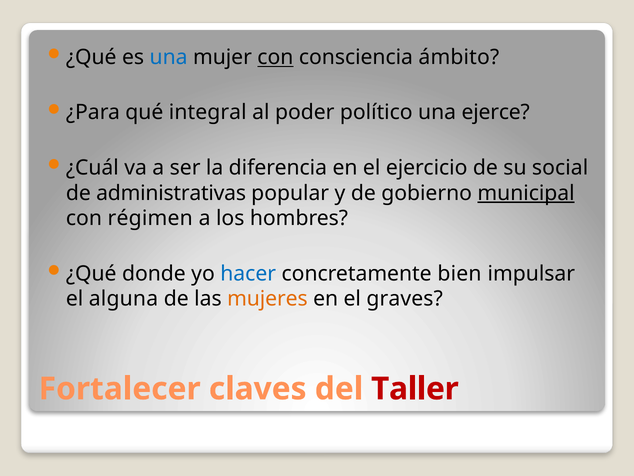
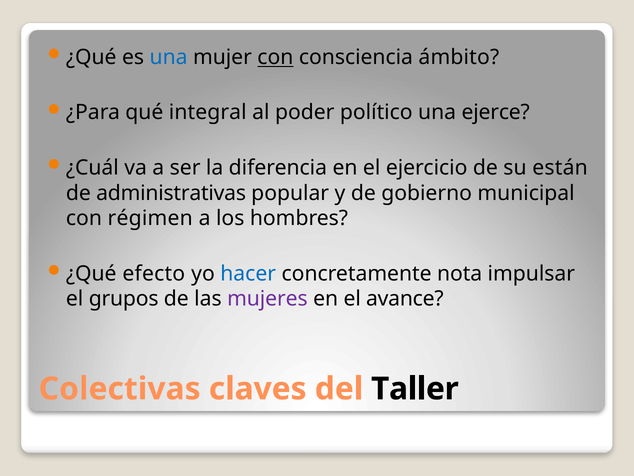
social: social -> están (560, 167)
municipal underline: present -> none (526, 193)
donde: donde -> efecto (154, 273)
bien: bien -> nota (460, 273)
alguna: alguna -> grupos (124, 299)
mujeres colour: orange -> purple (267, 299)
graves: graves -> avance (405, 299)
Fortalecer: Fortalecer -> Colectivas (120, 388)
Taller colour: red -> black (415, 388)
